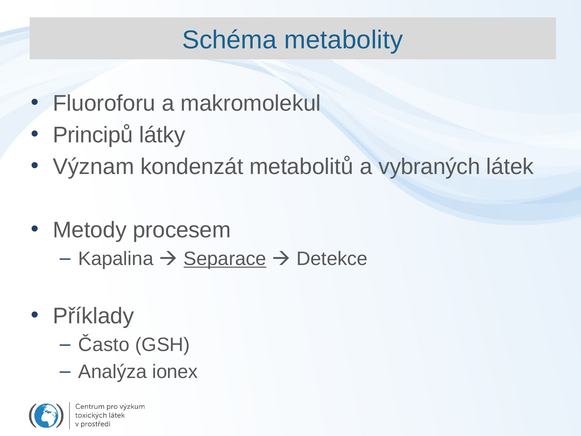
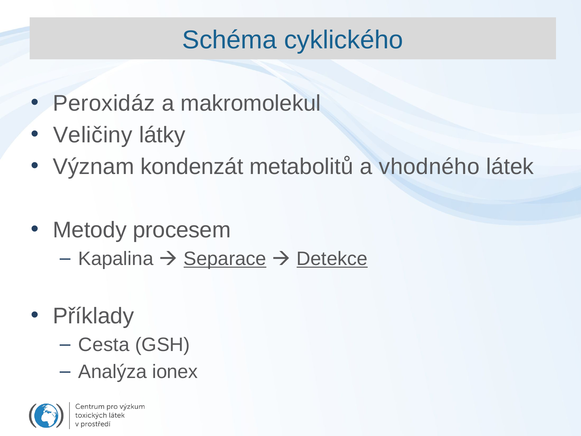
metabolity: metabolity -> cyklického (344, 40)
Fluoroforu: Fluoroforu -> Peroxidáz (104, 103)
Principů: Principů -> Veličiny (93, 135)
vybraných: vybraných -> vhodného (429, 167)
Detekce underline: none -> present (332, 259)
Často: Často -> Cesta (104, 345)
